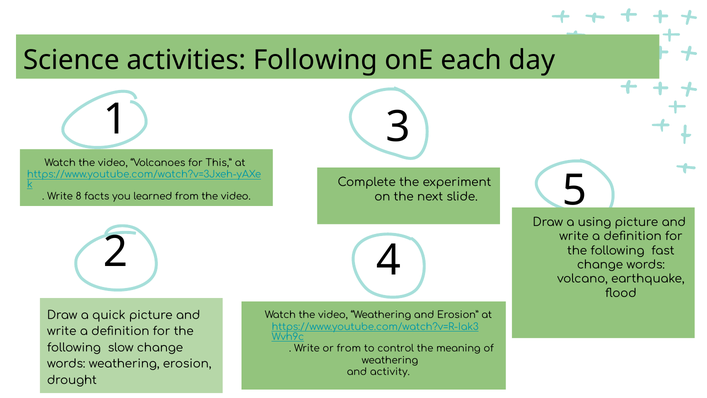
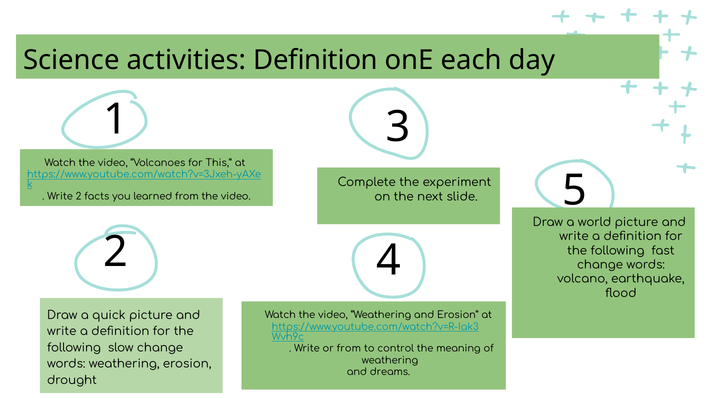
activities Following: Following -> Definition (316, 60)
Write 8: 8 -> 2 (79, 196)
using: using -> world (595, 222)
activity: activity -> dreams (390, 372)
